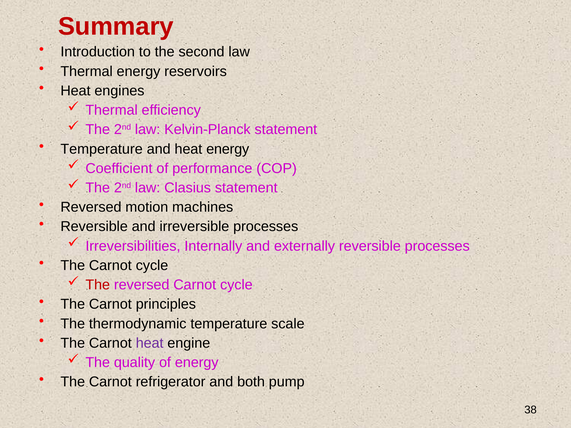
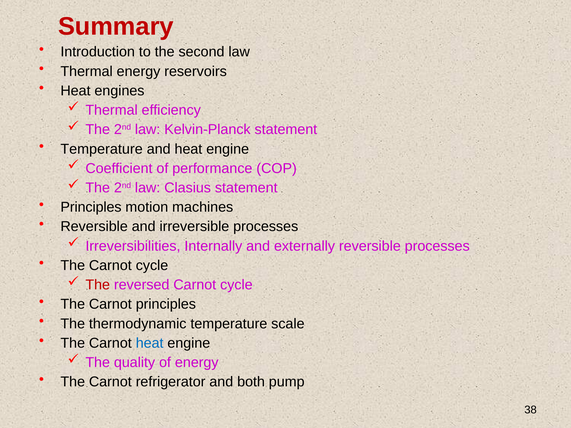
and heat energy: energy -> engine (228, 149)
Reversed: Reversed -> Principles (91, 207)
heat colour: purple -> blue (150, 343)
